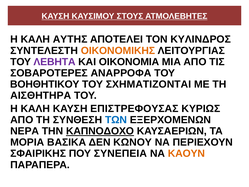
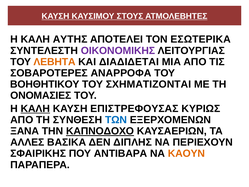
ΚΥΛΙΝΔΡΟΣ: ΚΥΛΙΝΔΡΟΣ -> ΕΣΩΤΕΡΙΚΑ (201, 39)
ΟΙΚΟΝΟΜΙΚΗΣ colour: orange -> purple (118, 51)
ΛΕΒΗΤΑ colour: purple -> orange (55, 62)
ΟΙΚΟΝΟΜΙΑ: ΟΙΚΟΝΟΜΙΑ -> ΔΙΑΔΙΔΕΤΑΙ (129, 62)
ΑΙΣΘΗΤΗΡΑ: ΑΙΣΘΗΤΗΡΑ -> ΟΝΟΜΑΣΙΕΣ (41, 95)
ΚΑΛΗ underline: none -> present (35, 109)
ΝΕΡΑ: ΝΕΡΑ -> ΞΑΝΑ (25, 131)
ΜΟΡΙΑ: ΜΟΡΙΑ -> ΑΛΛΕΣ (27, 142)
ΚΩΝΟΥ: ΚΩΝΟΥ -> ΔΙΠΛΗΣ (133, 142)
ΣΥΝΕΠΕΙΑ: ΣΥΝΕΠΕΙΑ -> ΑΝΤΙΒΑΡΑ (121, 153)
